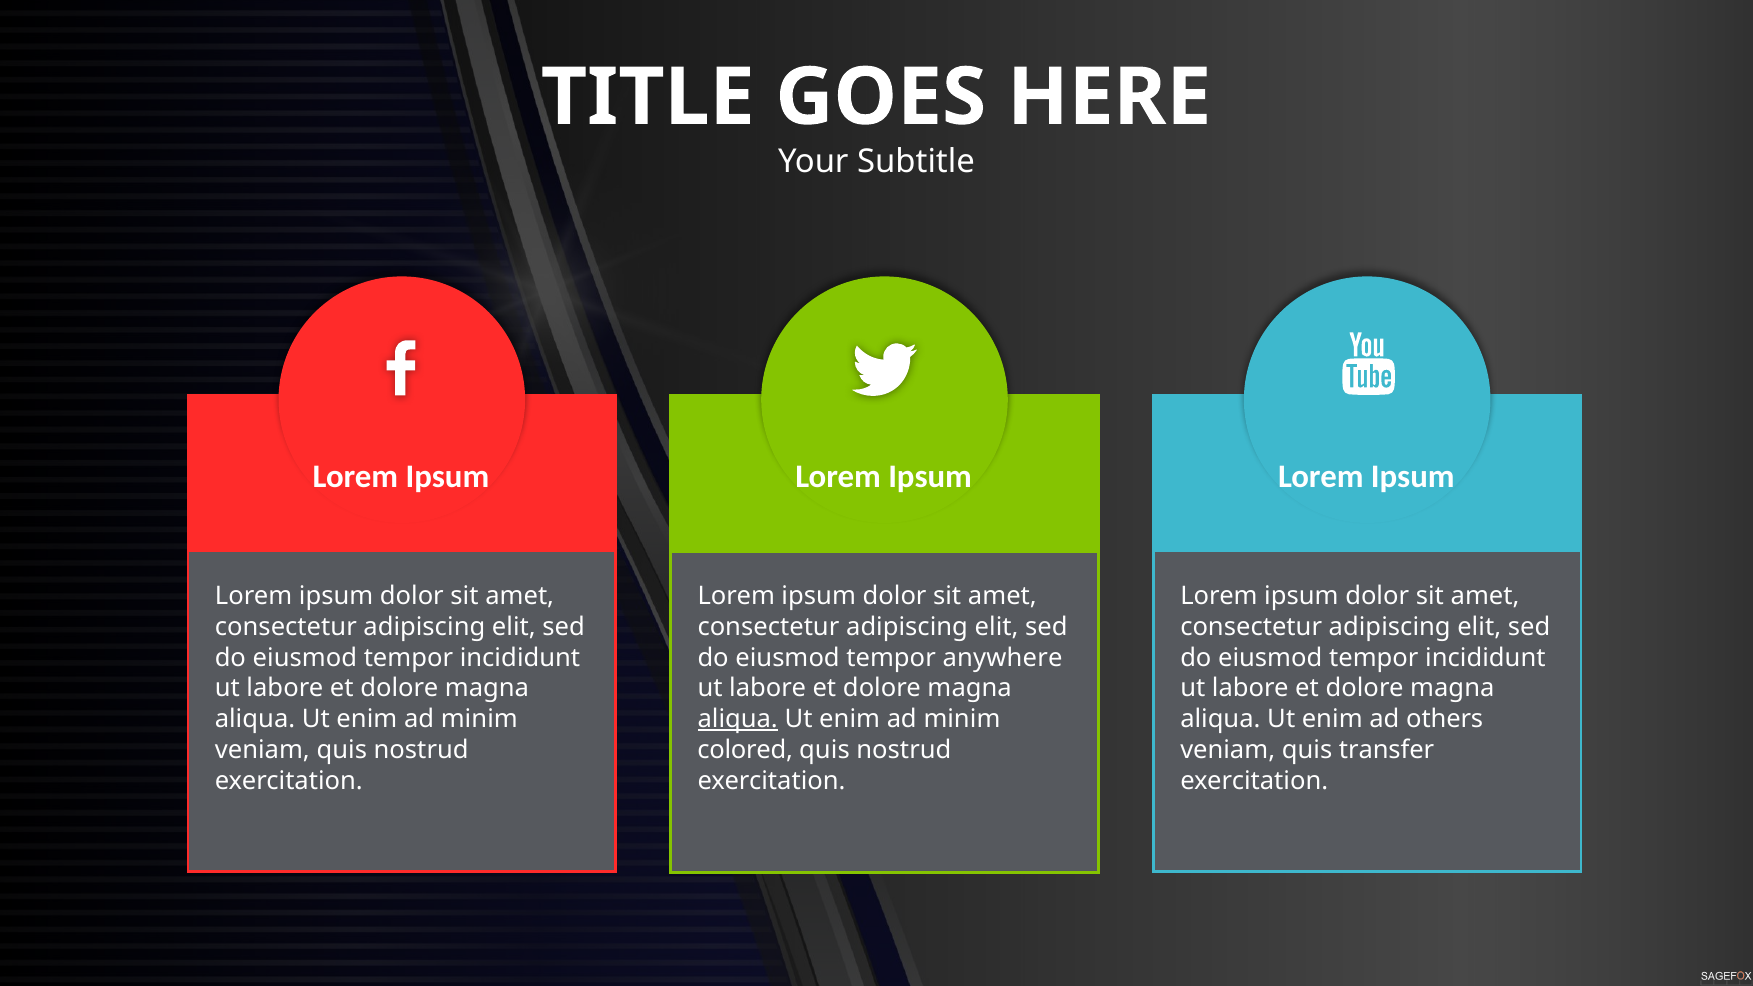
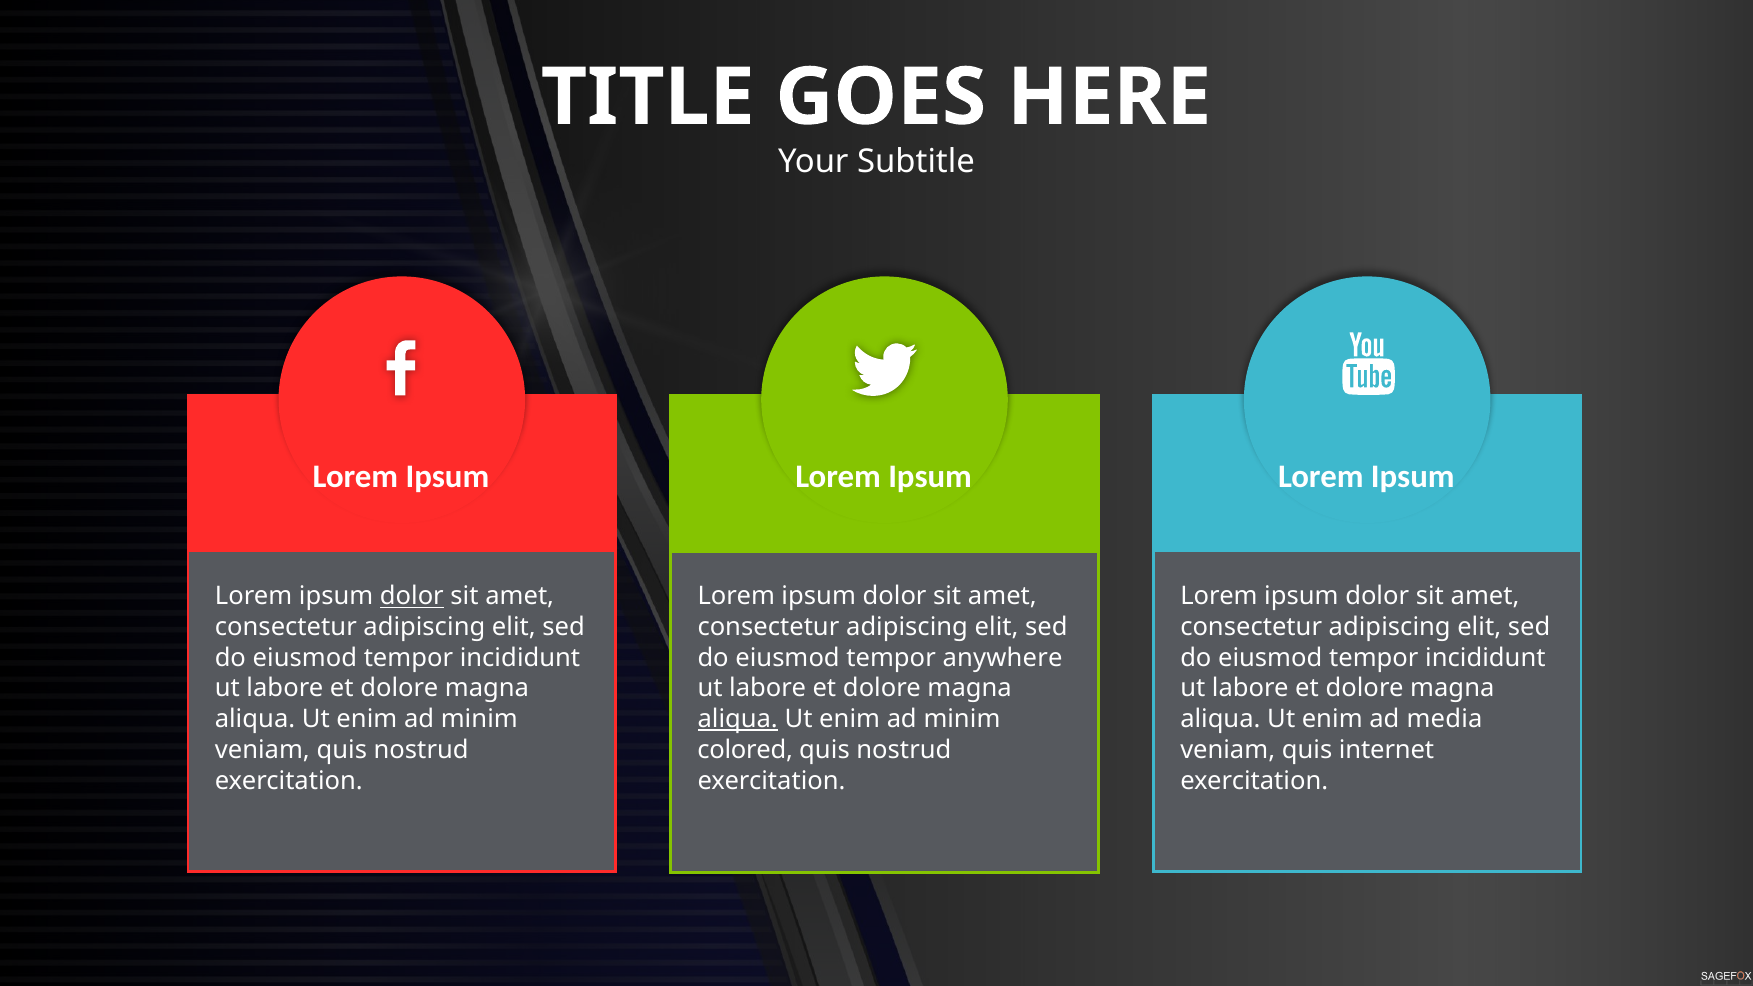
dolor underline: none -> present (412, 596)
others: others -> media (1445, 719)
transfer: transfer -> internet (1387, 750)
